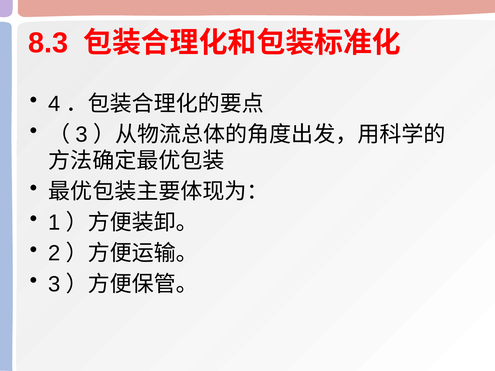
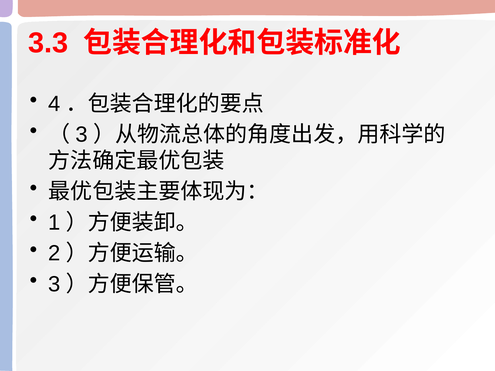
8.3: 8.3 -> 3.3 (48, 43)
